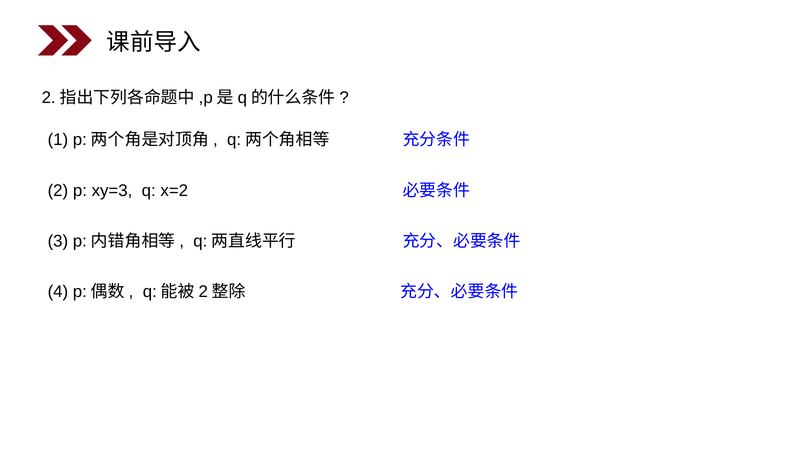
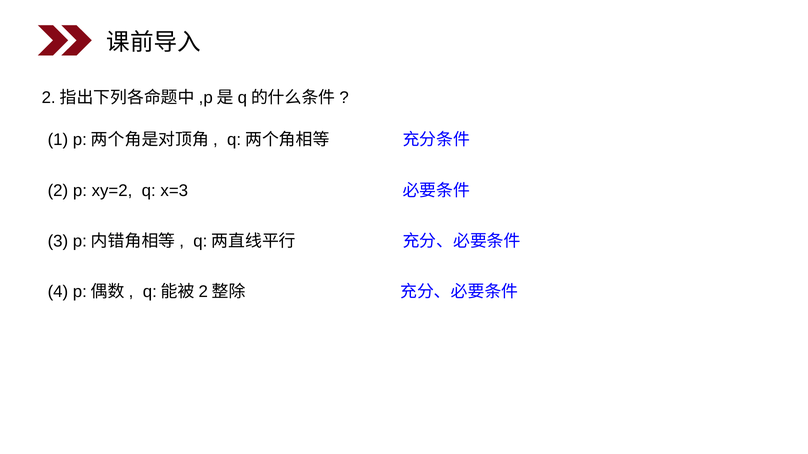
xy=3: xy=3 -> xy=2 (112, 191)
x=2: x=2 -> x=3 (174, 191)
